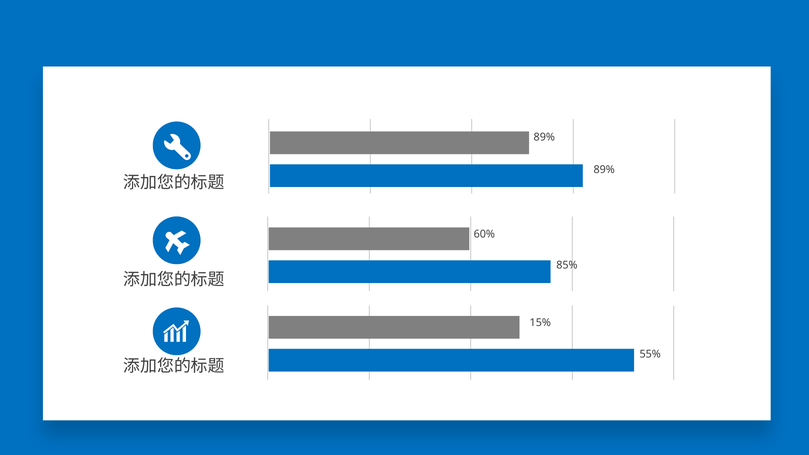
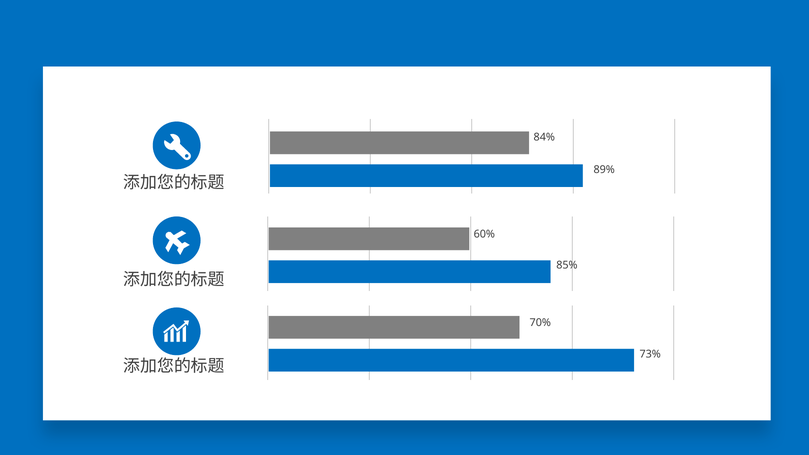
89%: 89% -> 84% (544, 137)
15%: 15% -> 70% (540, 323)
55%: 55% -> 73% (650, 354)
